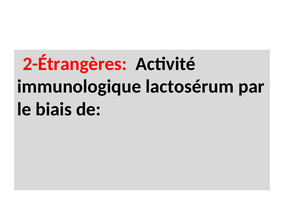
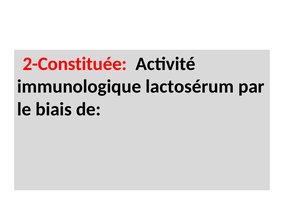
2-Étrangères: 2-Étrangères -> 2-Constituée (75, 64)
